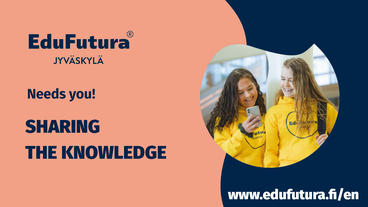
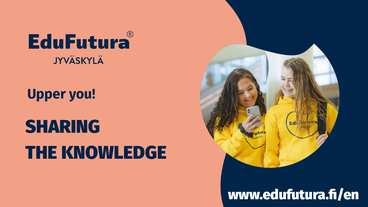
Needs: Needs -> Upper (47, 94)
